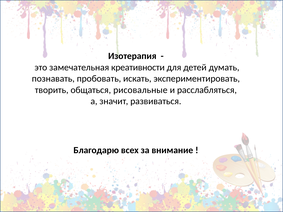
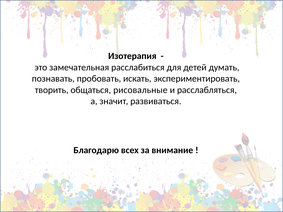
креативности: креативности -> расслабиться (138, 67)
